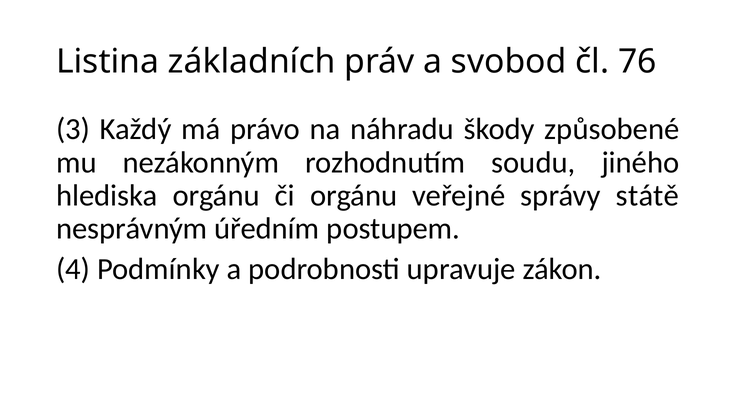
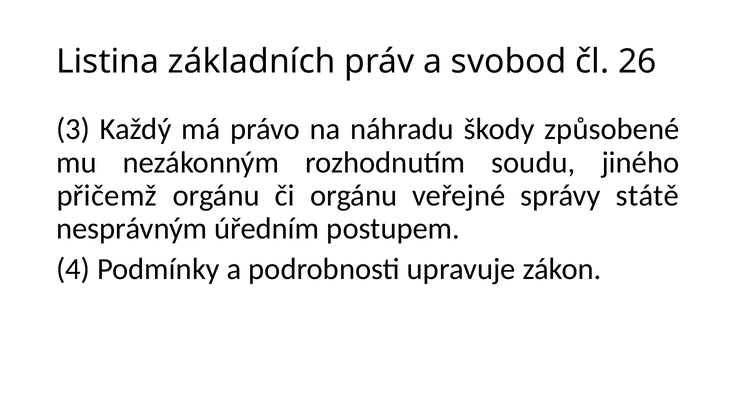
76: 76 -> 26 (637, 62)
hlediska: hlediska -> přičemž (107, 196)
